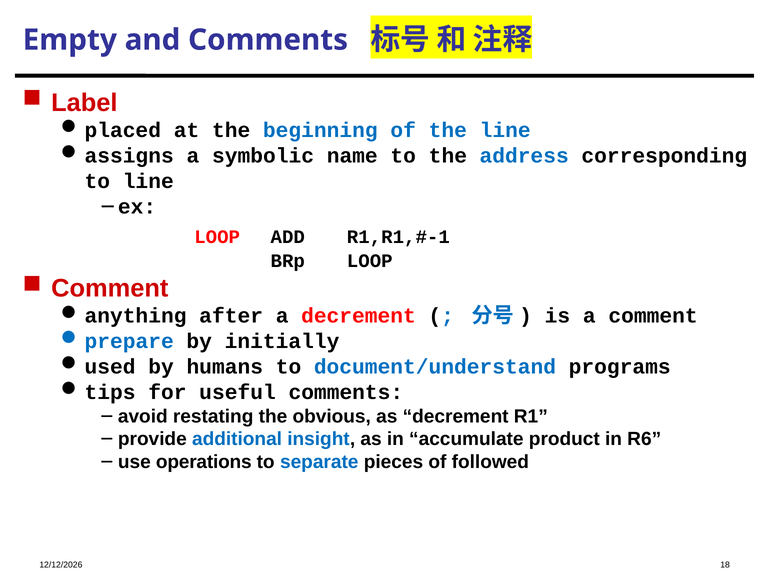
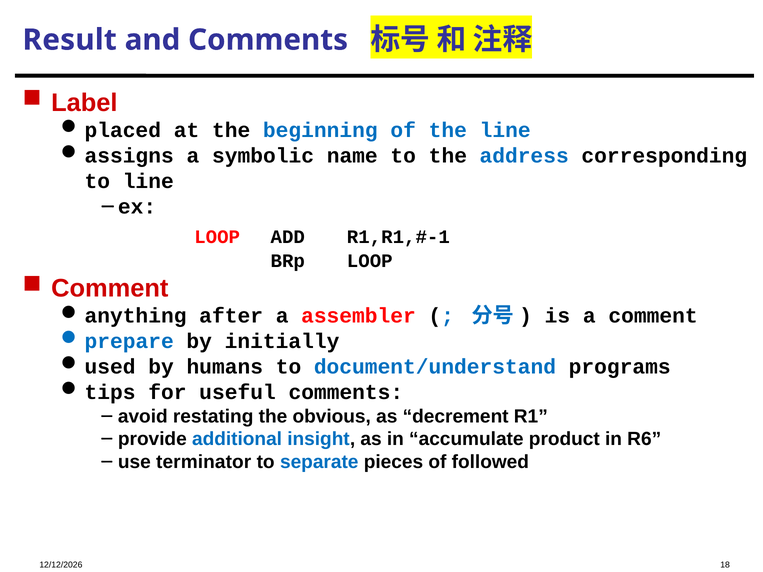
Empty: Empty -> Result (70, 40)
a decrement: decrement -> assembler (358, 316)
operations: operations -> terminator (204, 462)
